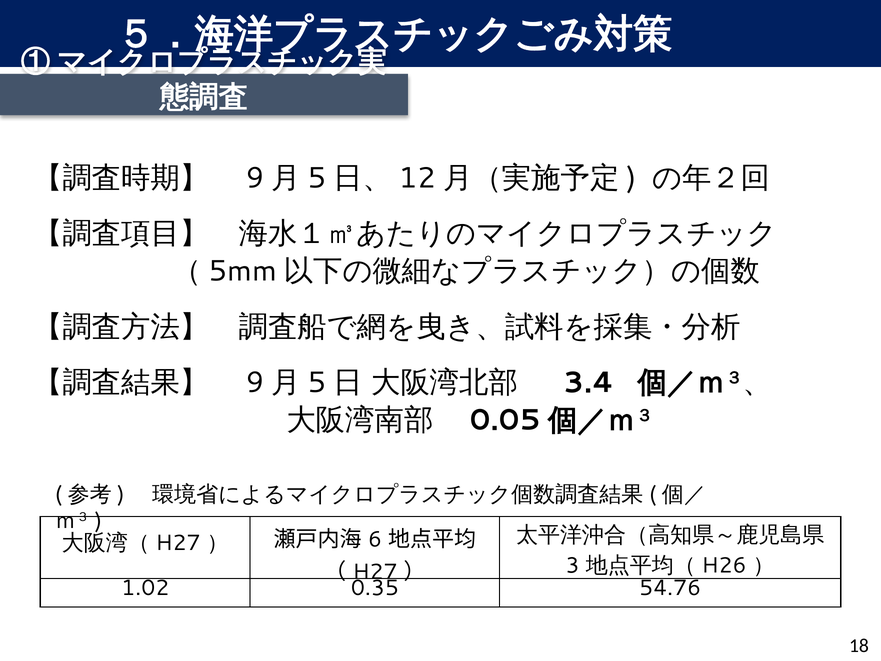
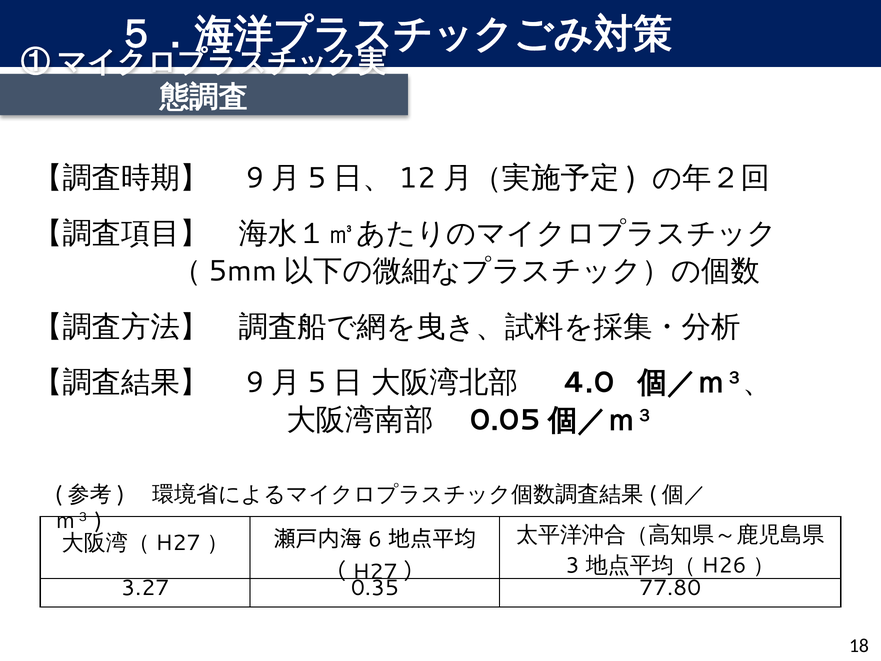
3.4: 3.4 -> 4.0 (589, 382)
1.02: 1.02 -> 3.27 (145, 588)
54.76: 54.76 -> 77.80 (670, 588)
